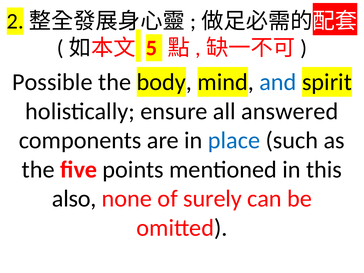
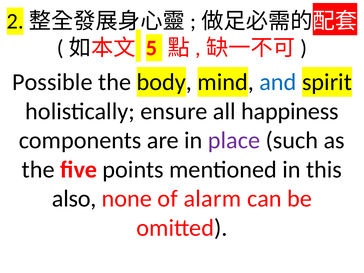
answered: answered -> happiness (290, 111)
place colour: blue -> purple (234, 140)
surely: surely -> alarm (212, 199)
